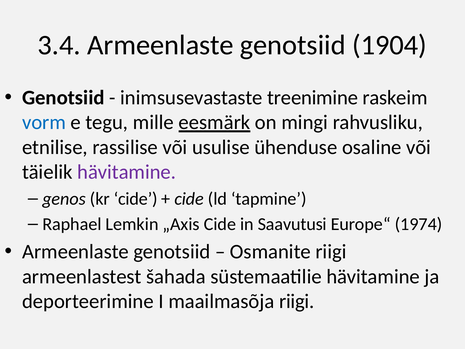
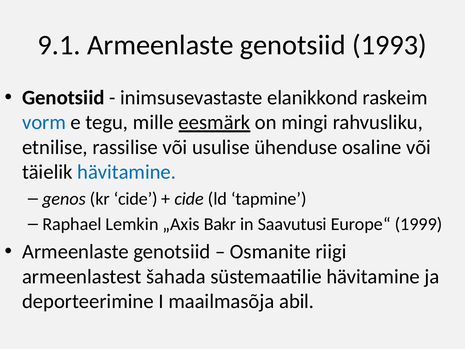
3.4: 3.4 -> 9.1 (59, 45)
1904: 1904 -> 1993 (389, 45)
treenimine: treenimine -> elanikkond (313, 98)
hävitamine colour: purple -> blue (127, 172)
„Axis Cide: Cide -> Bakr (220, 224)
1974: 1974 -> 1999 (419, 224)
maailmasõja riigi: riigi -> abil (297, 301)
